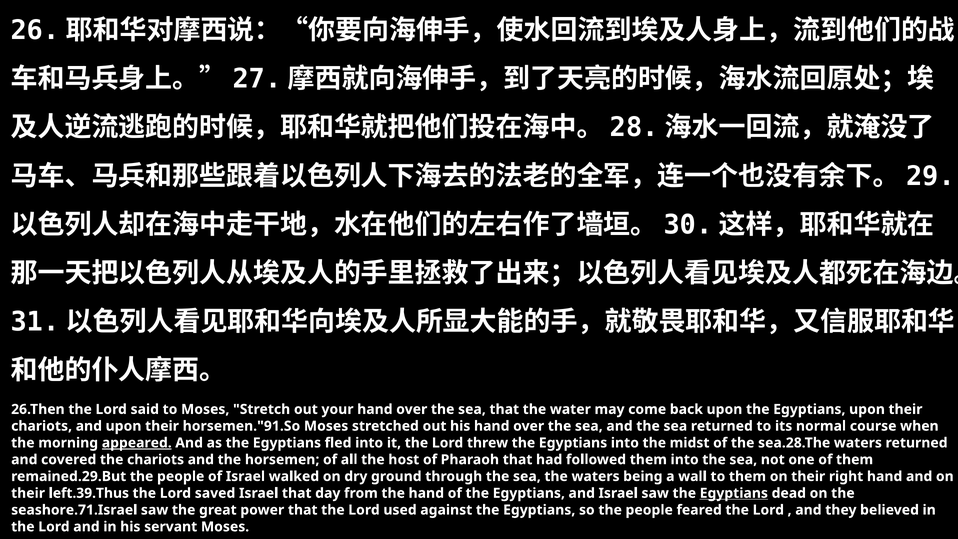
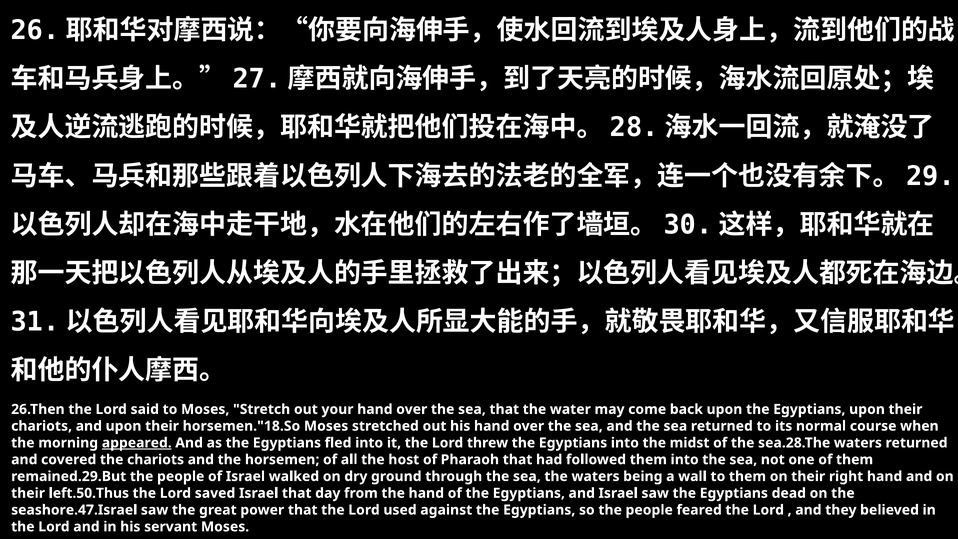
horsemen."91.So: horsemen."91.So -> horsemen."18.So (241, 426)
left.39.Thus: left.39.Thus -> left.50.Thus (89, 493)
Egyptians underline: present -> none (734, 493)
seashore.71.Israel: seashore.71.Israel -> seashore.47.Israel (74, 510)
